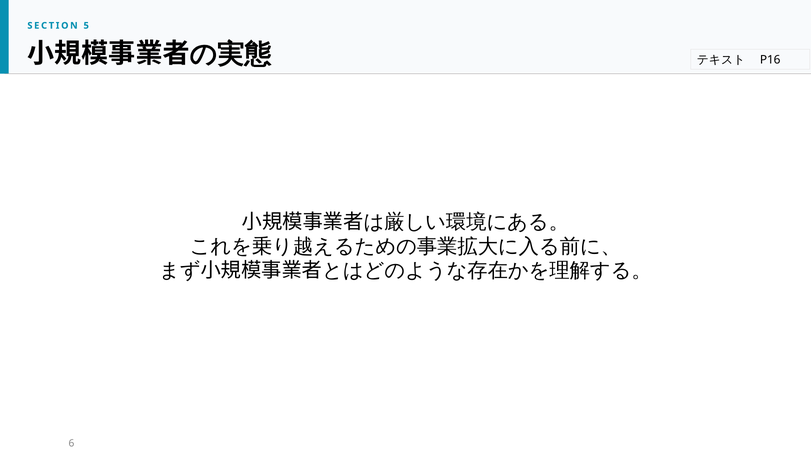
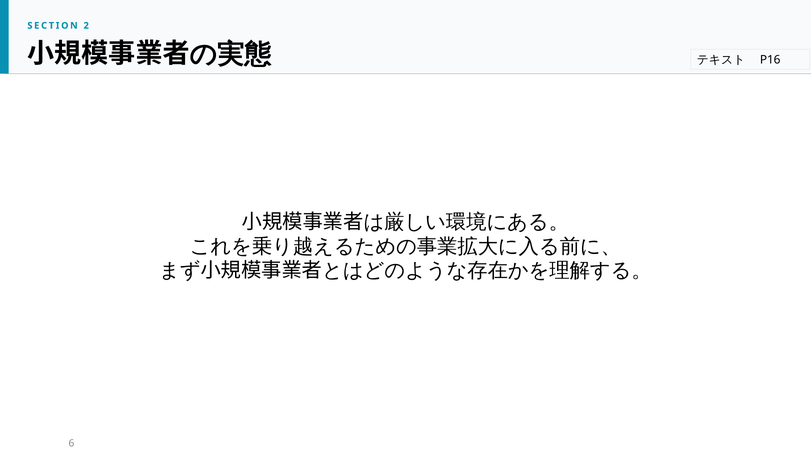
5: 5 -> 2 (86, 26)
